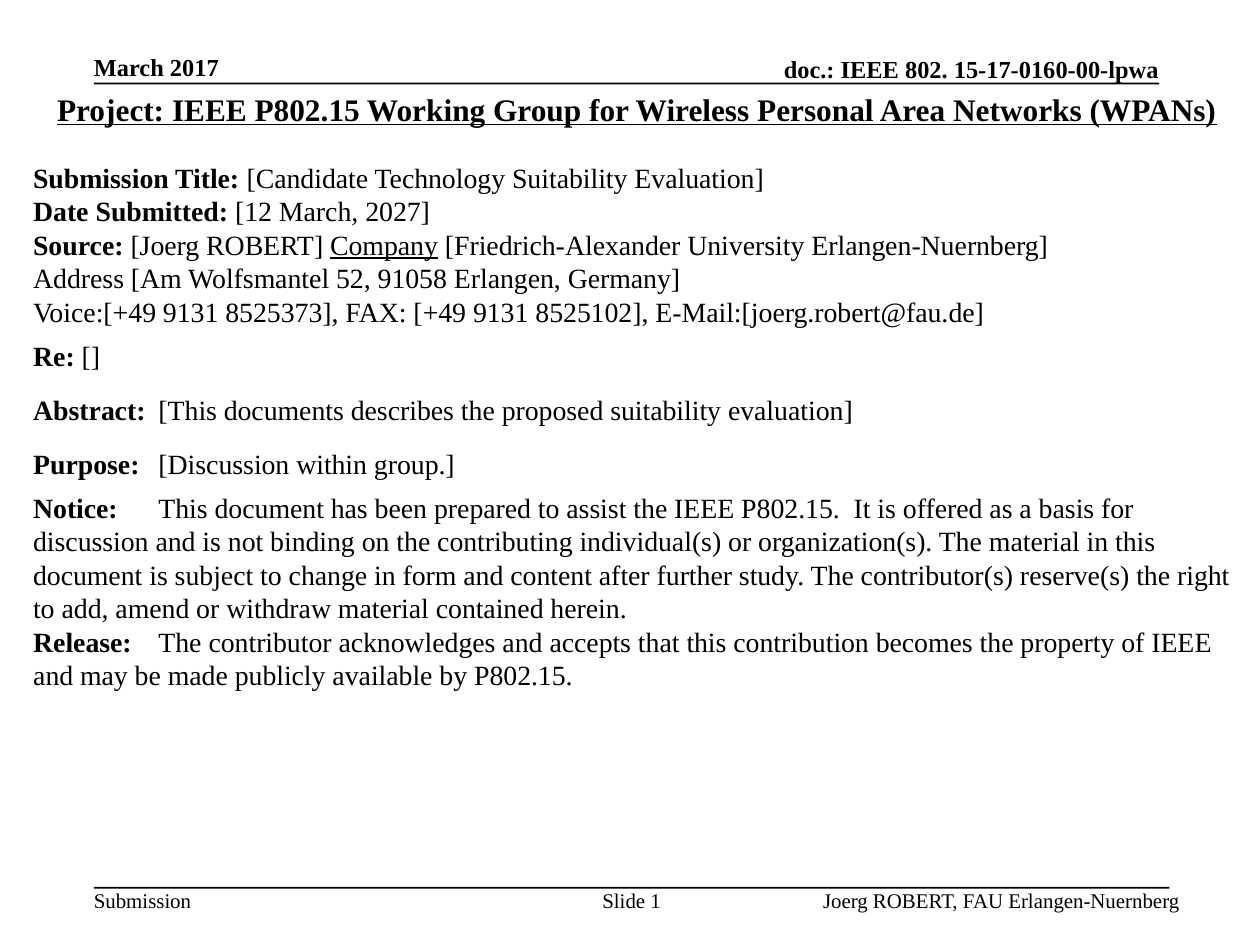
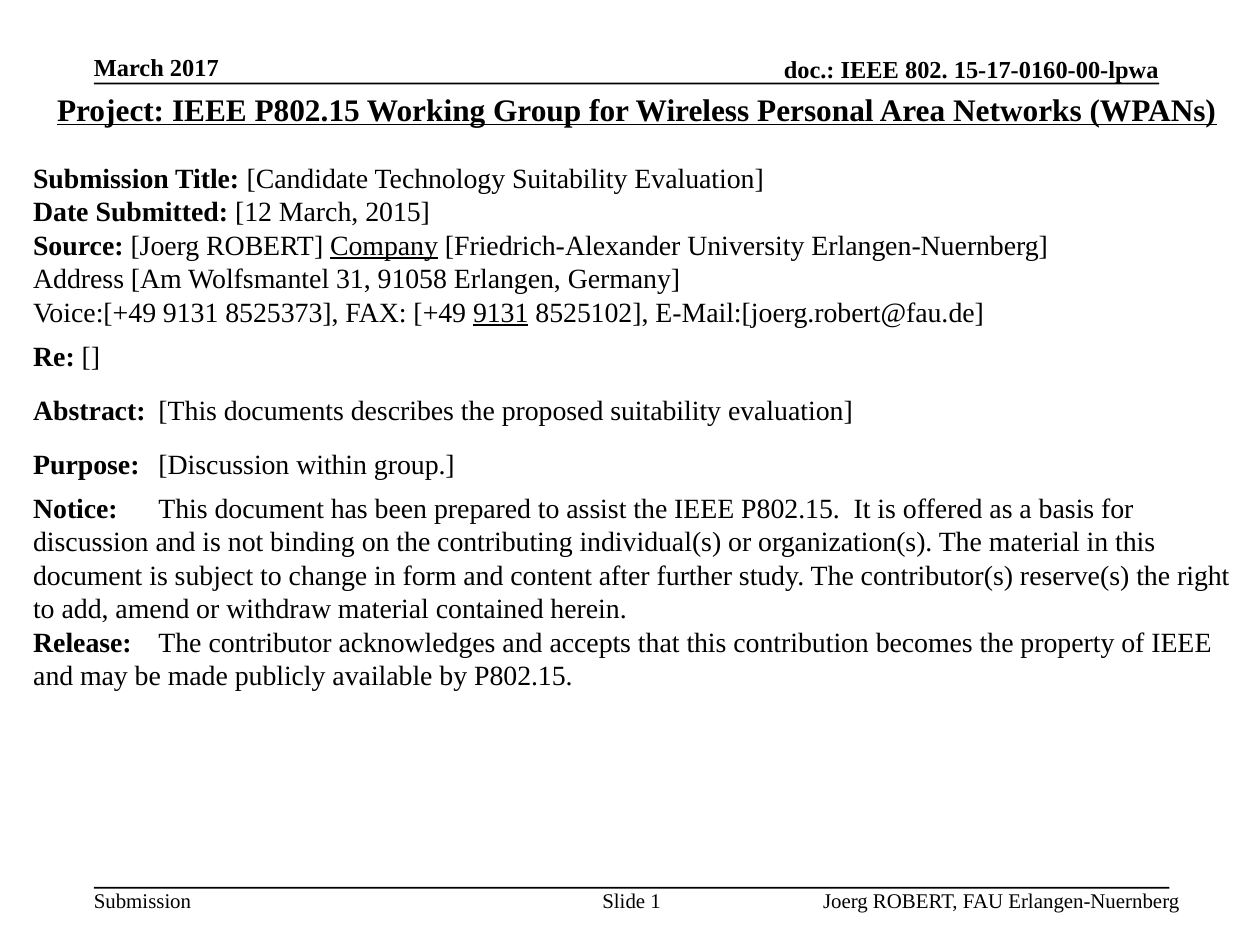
2027: 2027 -> 2015 (398, 213)
52: 52 -> 31 (353, 280)
9131 underline: none -> present (501, 313)
